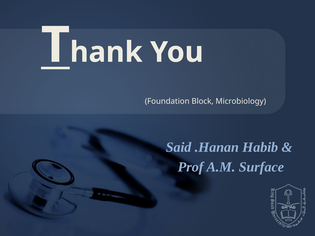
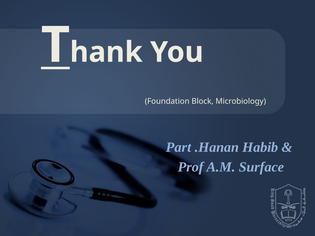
Said: Said -> Part (179, 147)
